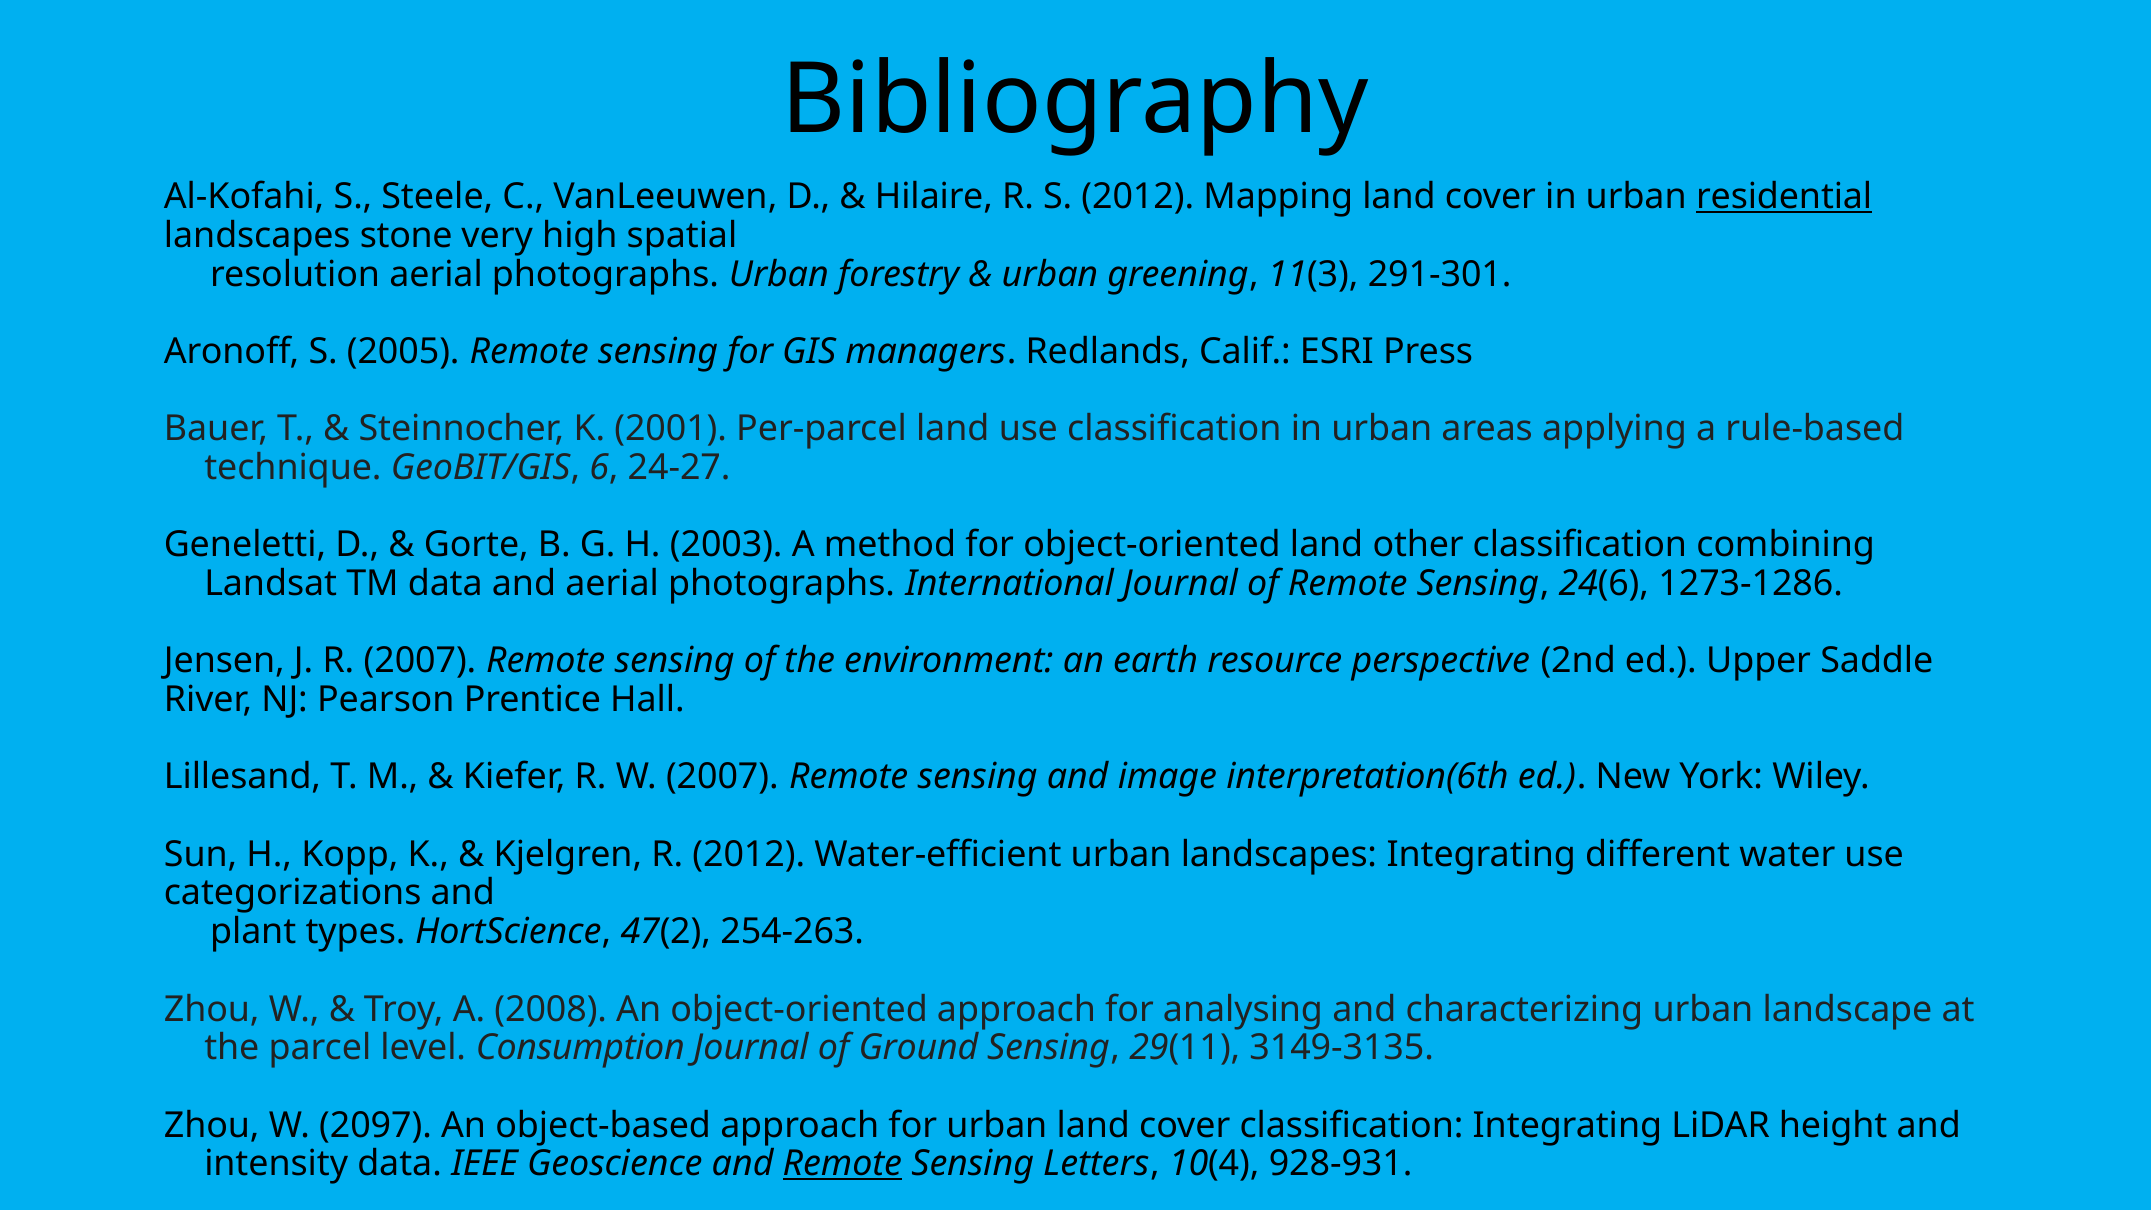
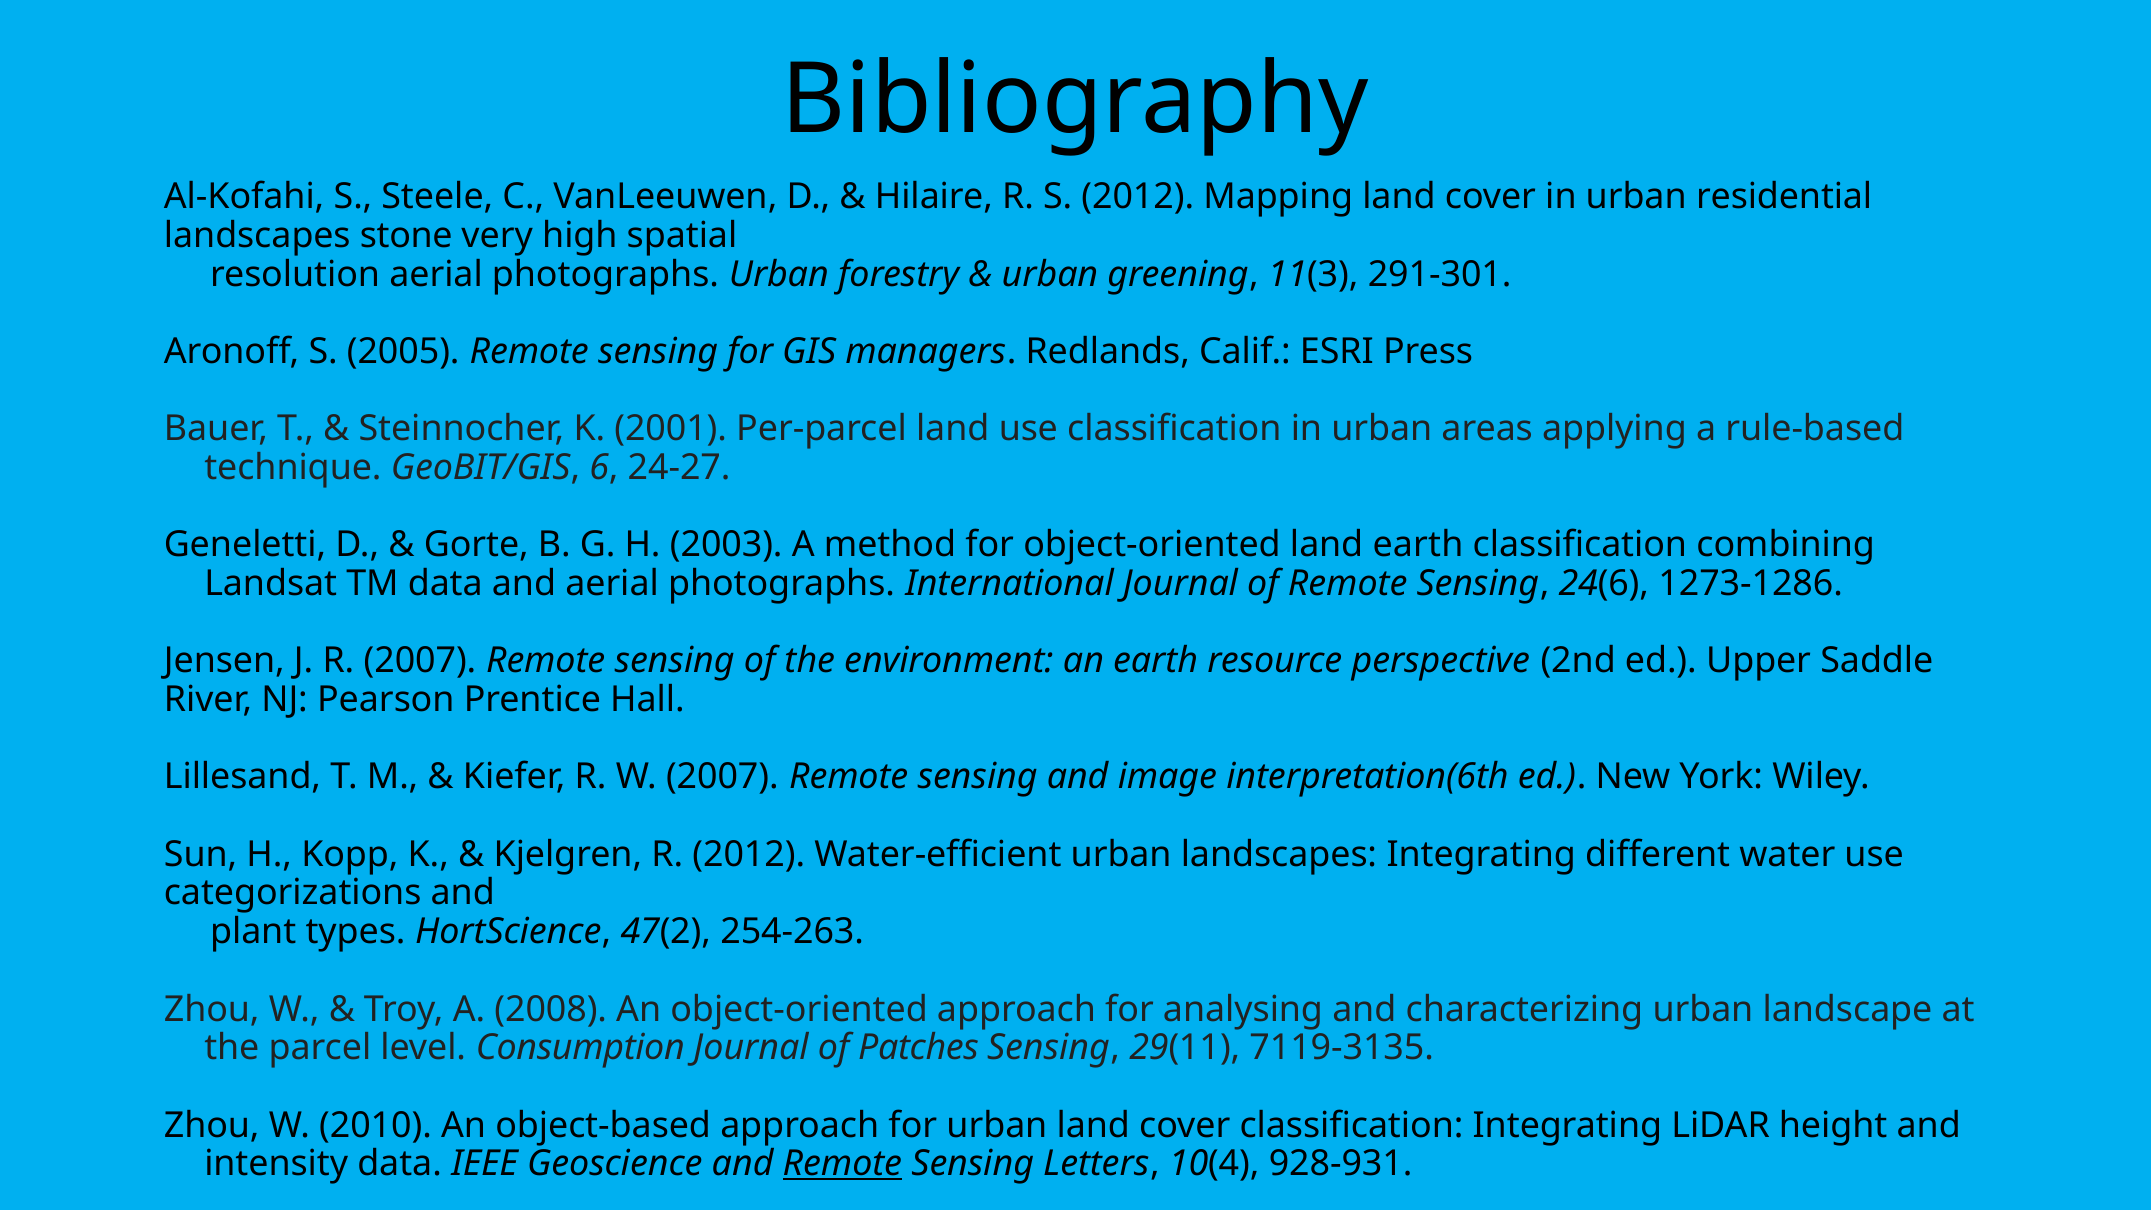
residential underline: present -> none (1784, 197)
land other: other -> earth (1418, 545)
Ground: Ground -> Patches (919, 1048)
3149-3135: 3149-3135 -> 7119-3135 (1342, 1048)
2097: 2097 -> 2010 (376, 1125)
